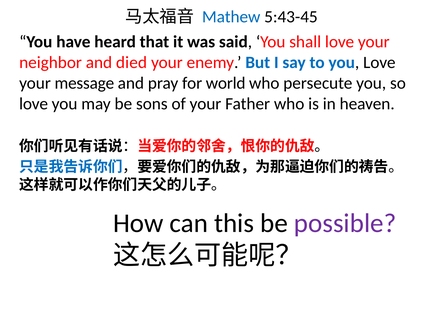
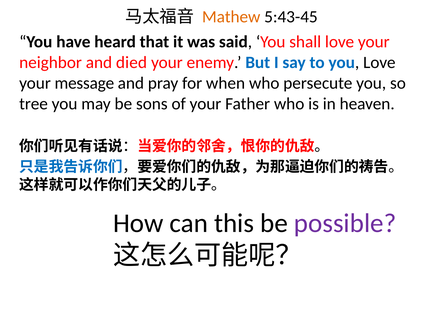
Mathew colour: blue -> orange (231, 17)
world: world -> when (226, 83)
love: love -> tree (34, 104)
